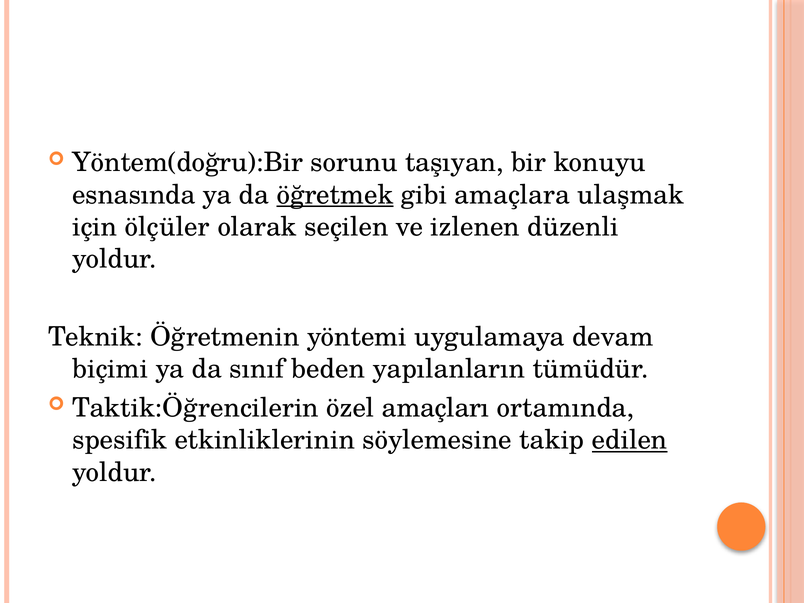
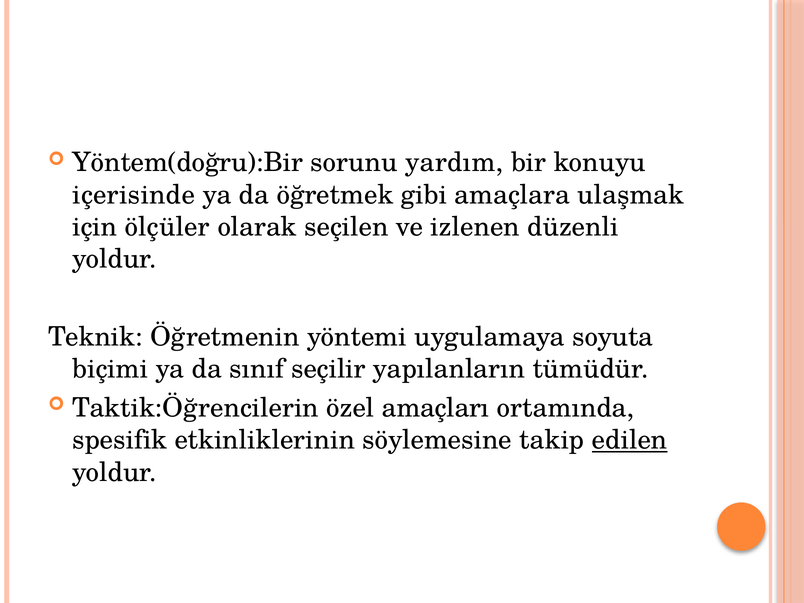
taşıyan: taşıyan -> yardım (454, 163)
esnasında: esnasında -> içerisinde (134, 195)
öğretmek underline: present -> none (335, 195)
devam: devam -> soyuta (613, 337)
beden: beden -> seçilir (328, 369)
